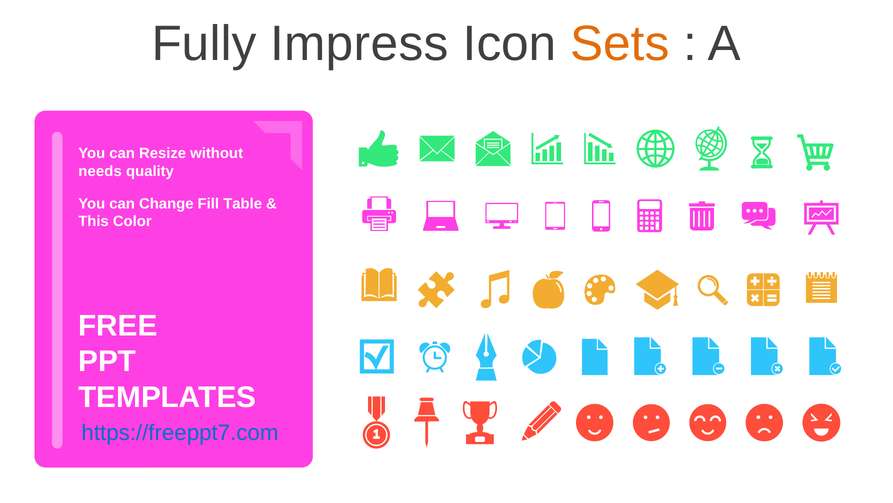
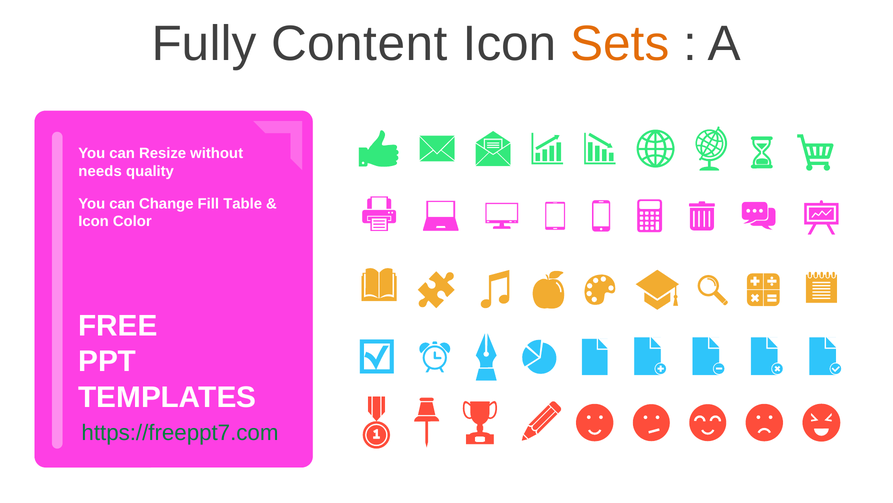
Impress: Impress -> Content (359, 44)
This: This -> Icon (94, 221)
https://freeppt7.com colour: blue -> green (180, 433)
